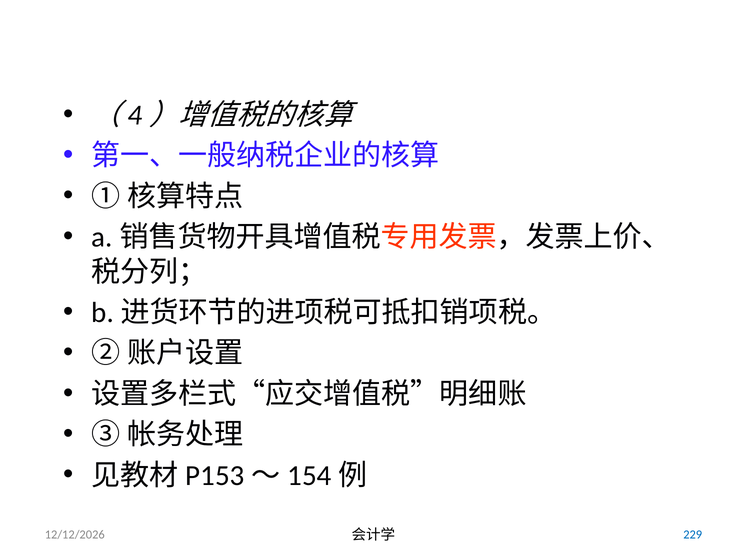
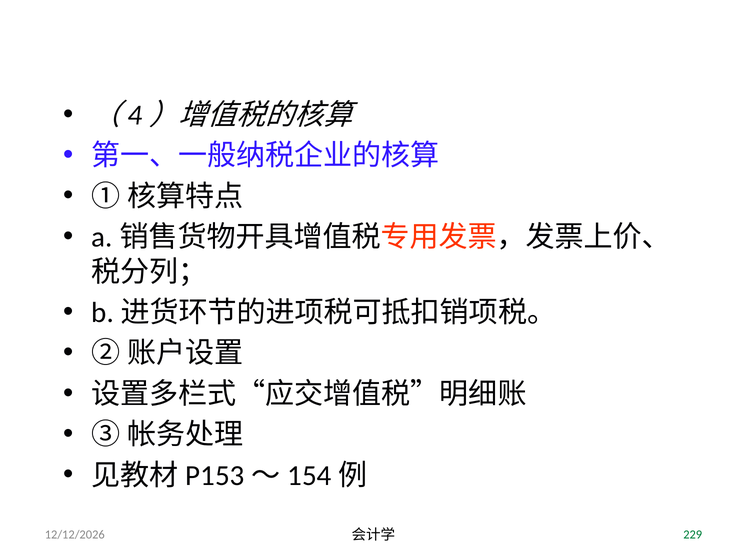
229 colour: blue -> green (693, 535)
